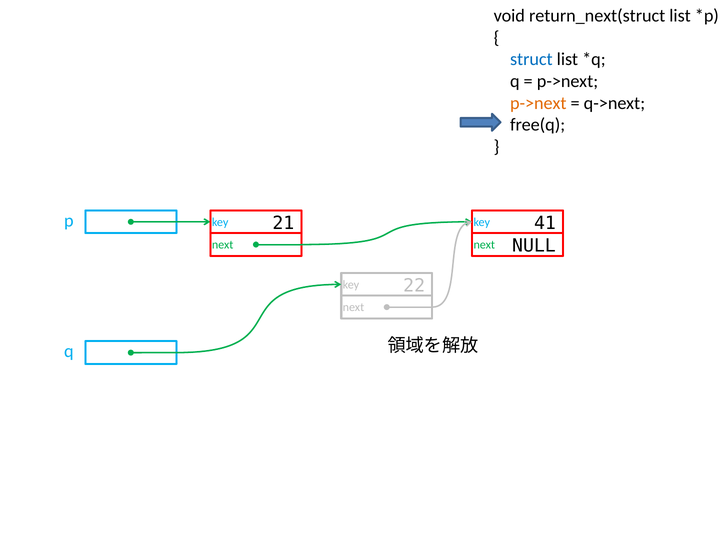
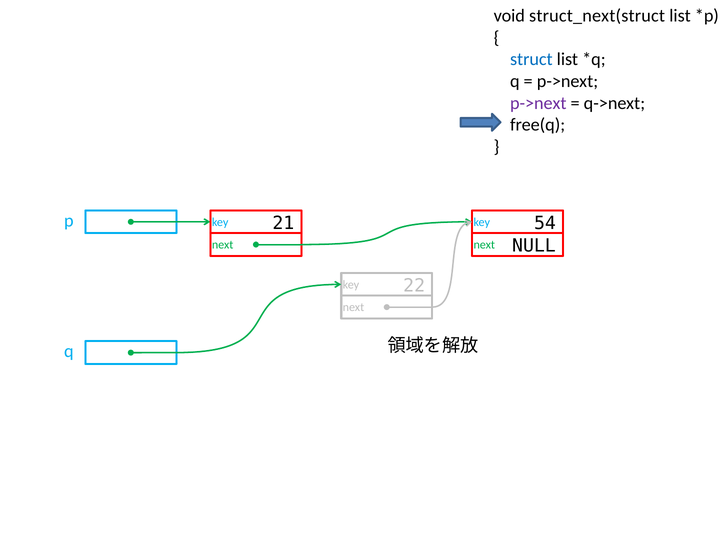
return_next(struct: return_next(struct -> struct_next(struct (597, 16)
p->next colour: orange -> purple (538, 103)
41: 41 -> 54 (545, 223)
